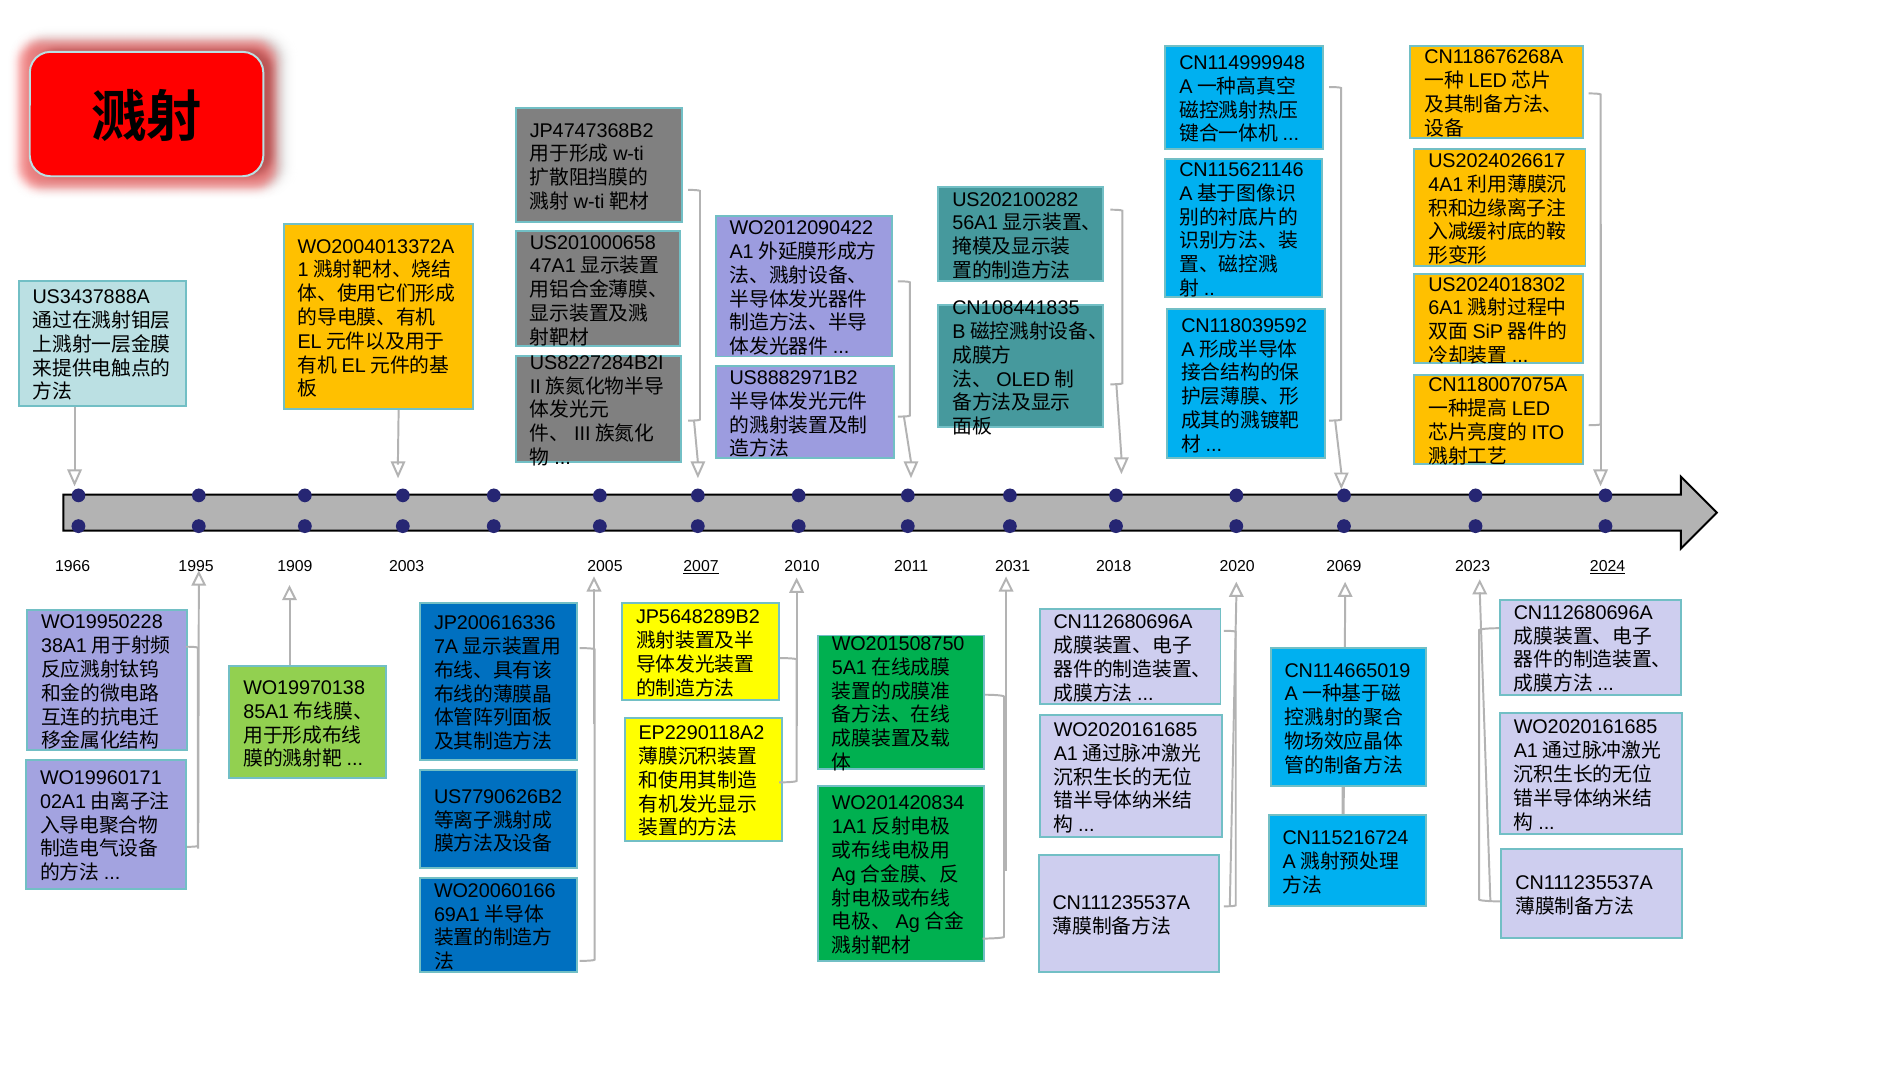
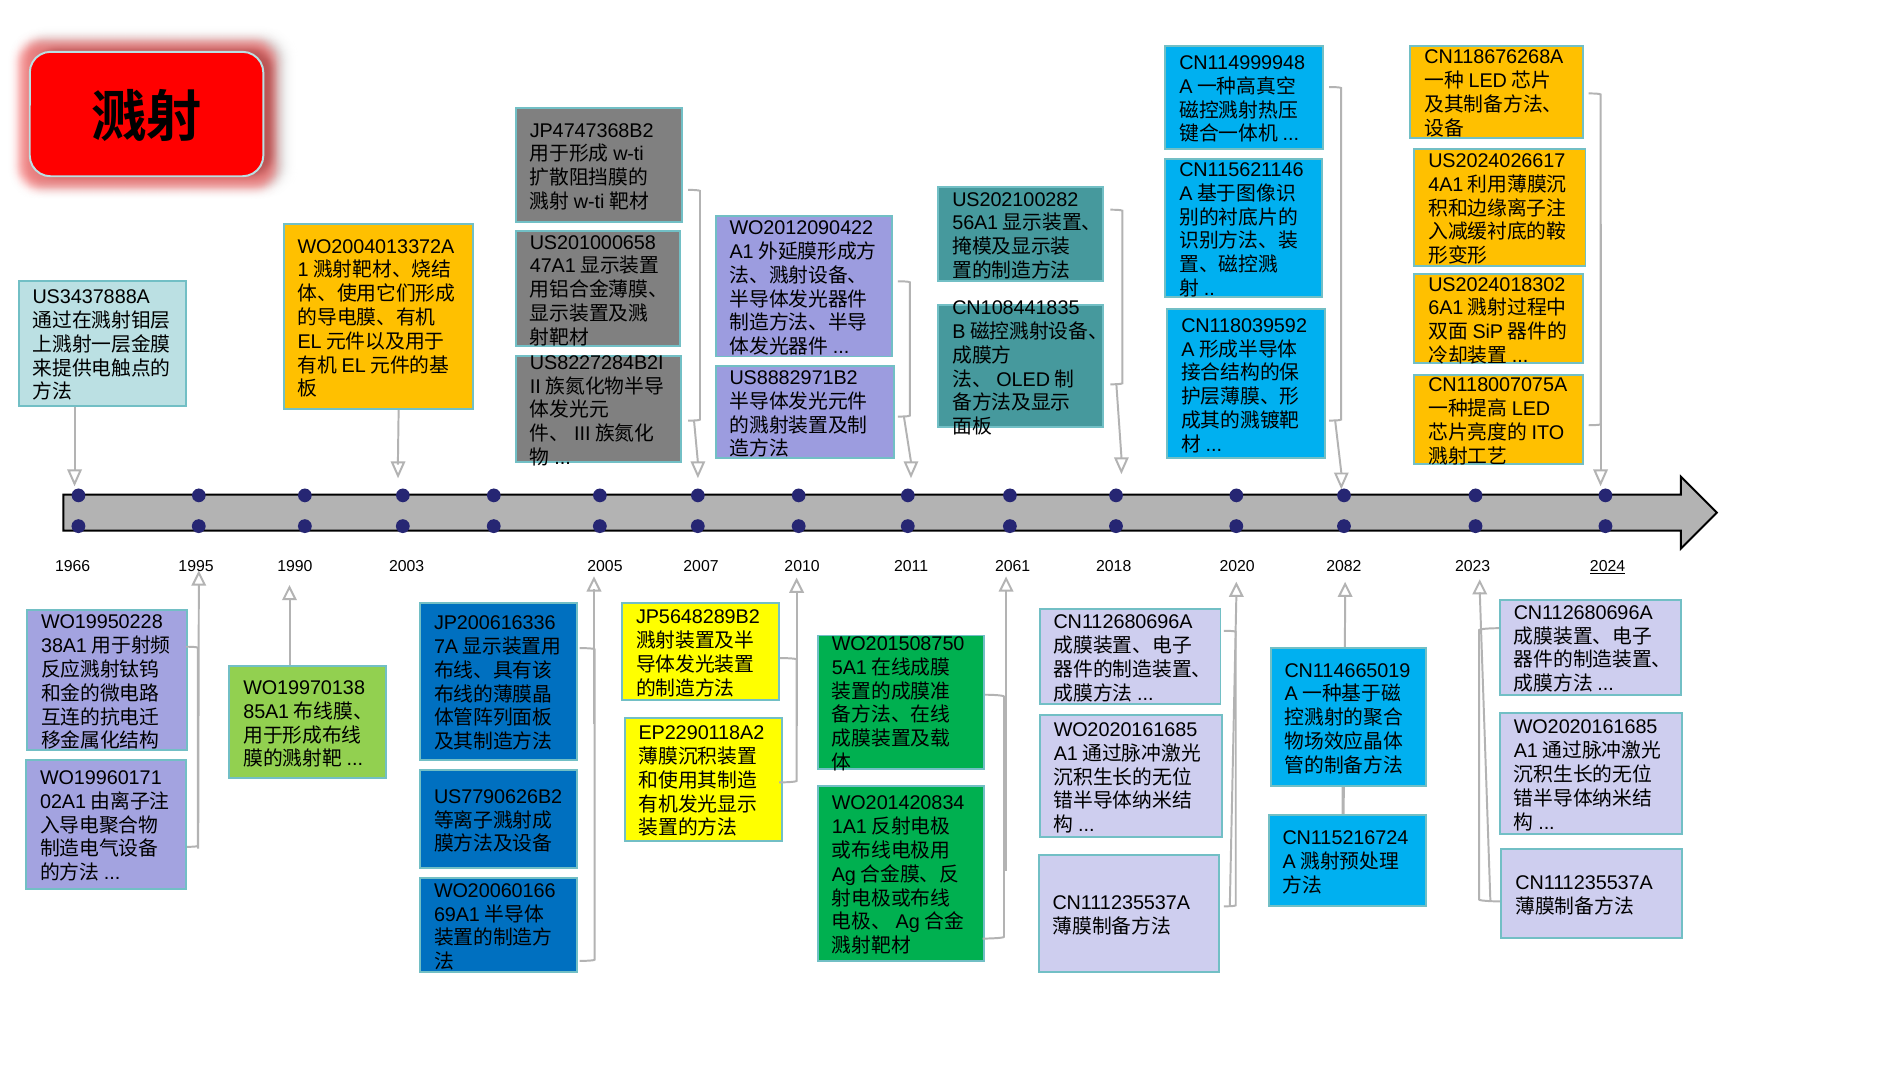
1909: 1909 -> 1990 (295, 566)
2007 underline: present -> none (701, 566)
2031: 2031 -> 2061 (1013, 566)
2069: 2069 -> 2082 (1344, 566)
